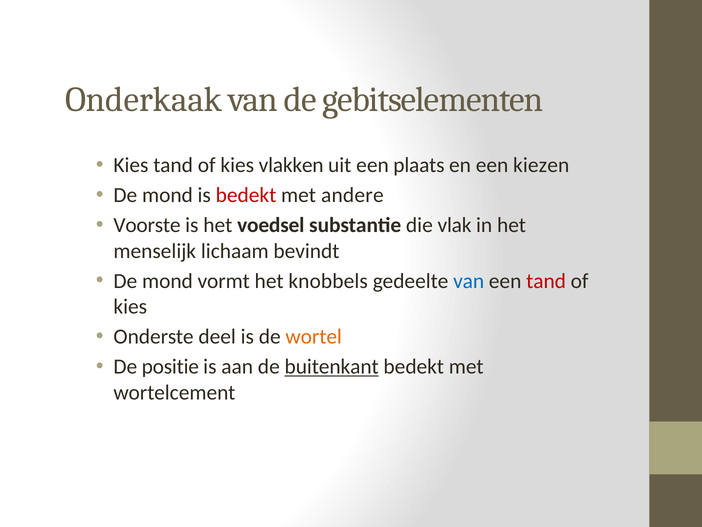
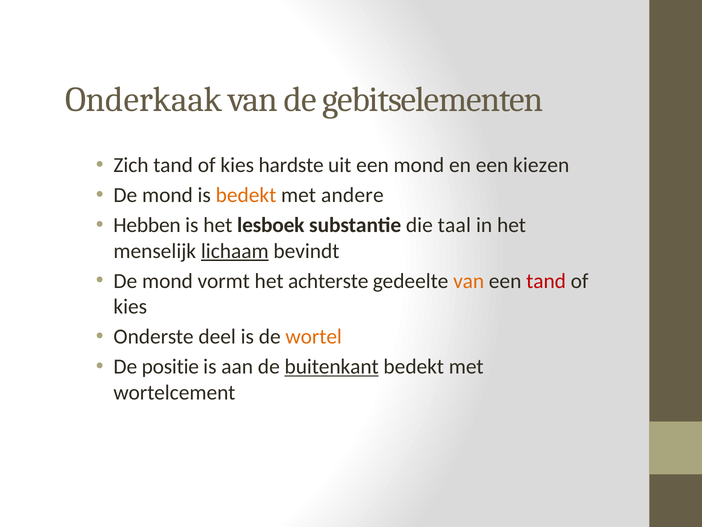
Kies: Kies -> Zich (131, 165)
vlakken: vlakken -> hardste (291, 165)
een plaats: plaats -> mond (419, 165)
bedekt colour: red -> orange (246, 195)
Voorste: Voorste -> Hebben (147, 225)
voedsel: voedsel -> lesboek (271, 225)
vlak: vlak -> taal (454, 225)
lichaam underline: none -> present (235, 251)
knobbels: knobbels -> achterste (328, 281)
van colour: blue -> orange (469, 281)
